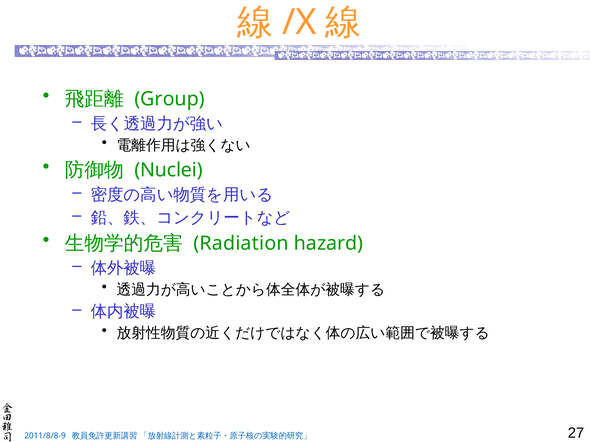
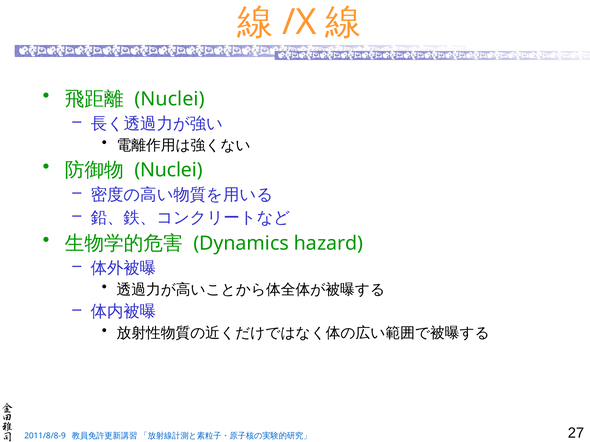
Group: Group -> Nuclei (170, 99)
Radiation: Radiation -> Dynamics (241, 244)
